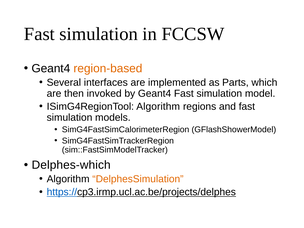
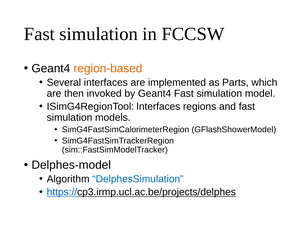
ISimG4RegionTool Algorithm: Algorithm -> Interfaces (158, 106)
Delphes-which: Delphes-which -> Delphes-model (71, 165)
DelphesSimulation colour: orange -> blue (138, 179)
